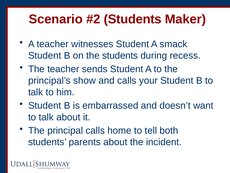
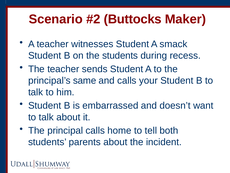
Students: Students -> Buttocks (133, 19)
show: show -> same (85, 80)
